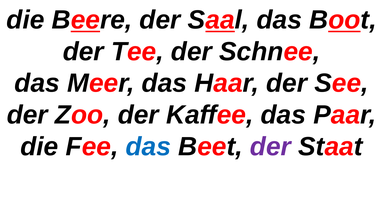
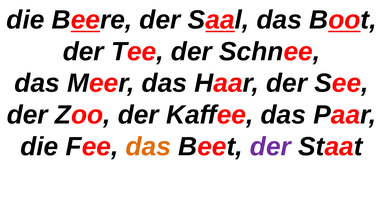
das colour: blue -> orange (148, 146)
